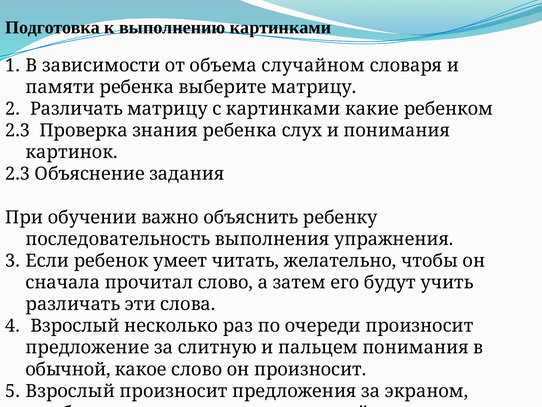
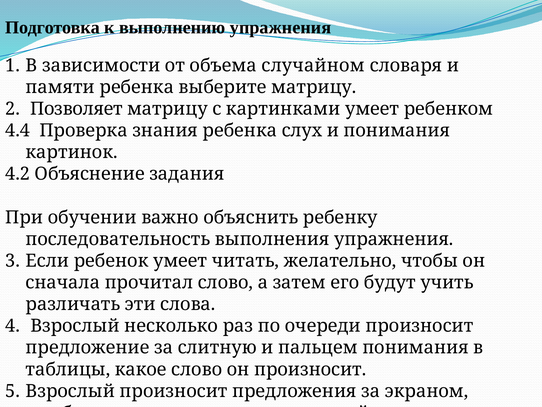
выполнению картинками: картинками -> упражнения (281, 27)
Различать: Различать -> Позволяет (76, 109)
картинками какие: какие -> умеет (372, 109)
2.3: 2.3 -> 4.4 (18, 130)
2.3: 2.3 -> 4.2 (18, 174)
обычной: обычной -> таблицы (68, 369)
